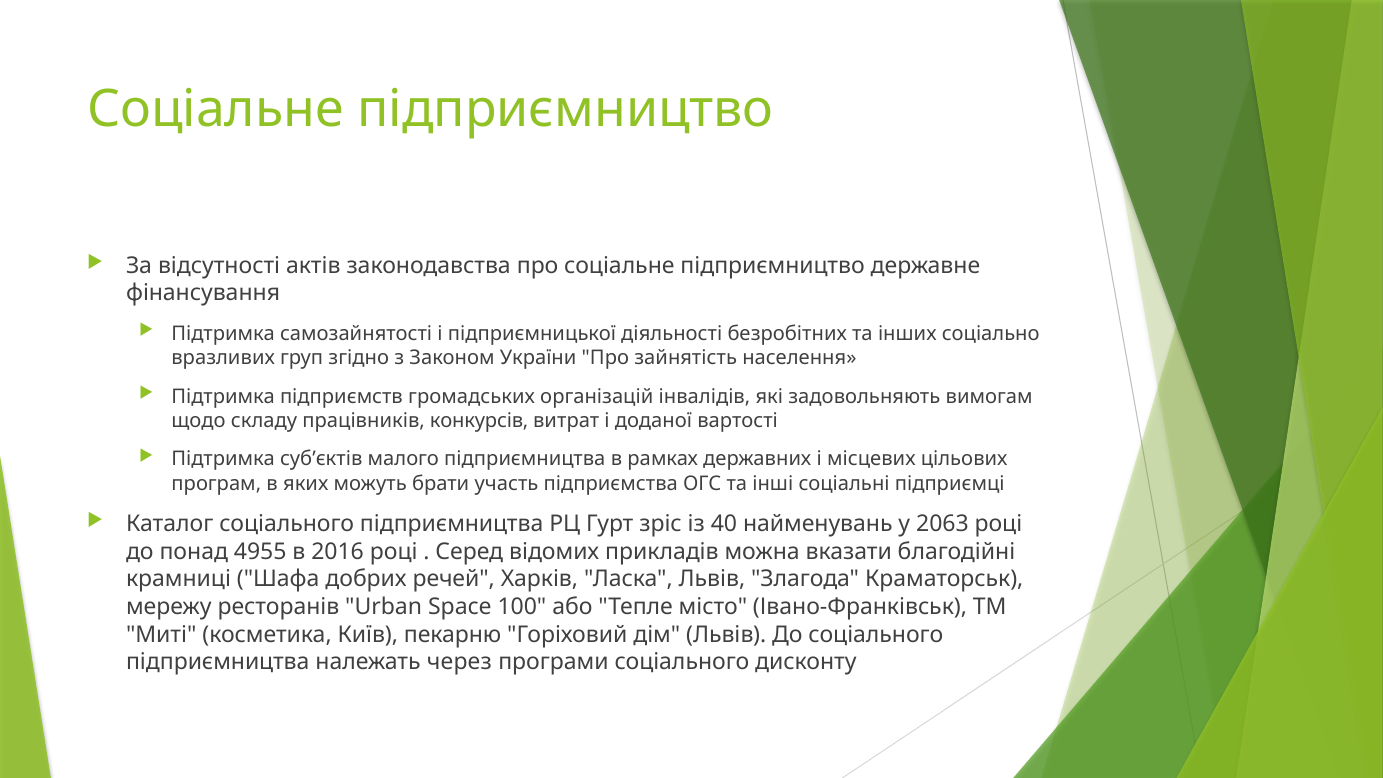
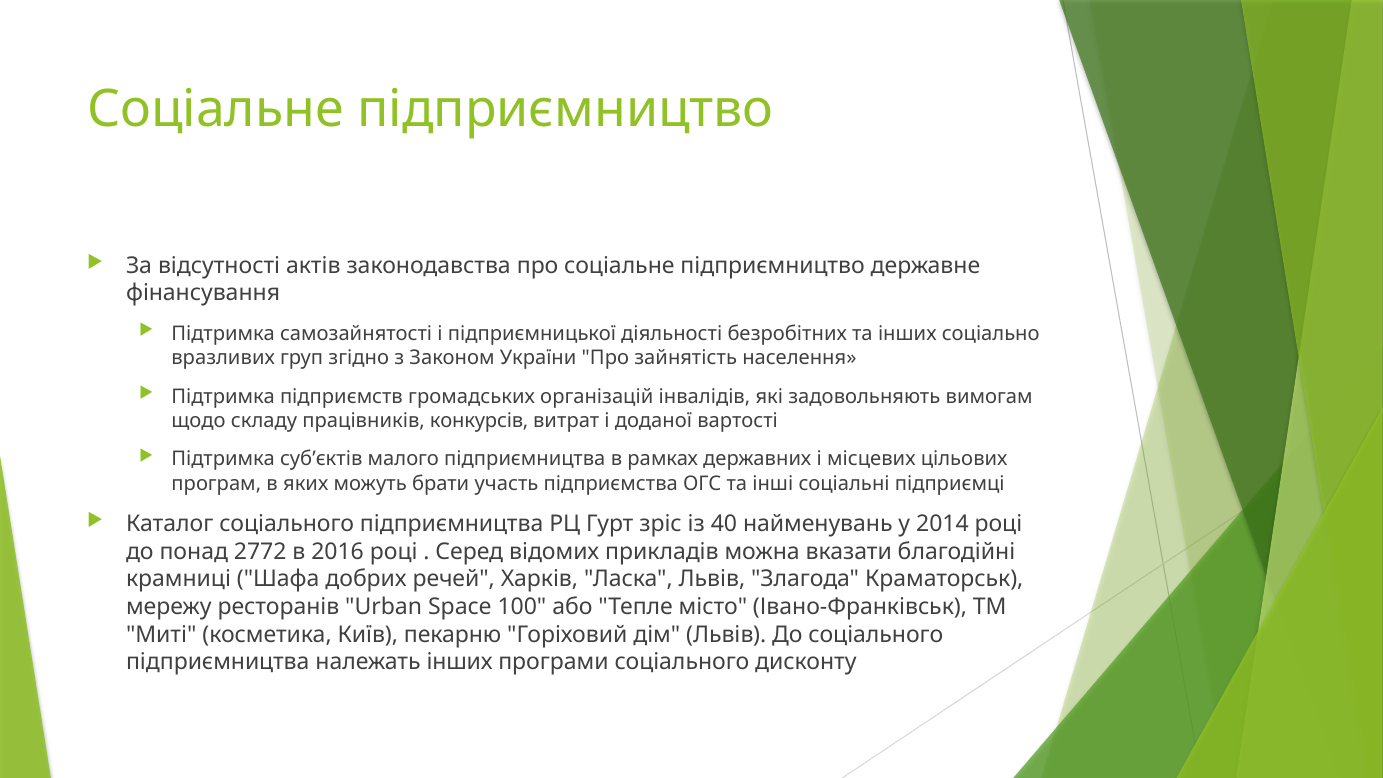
2063: 2063 -> 2014 (942, 524)
4955: 4955 -> 2772 (260, 552)
належать через: через -> інших (460, 662)
